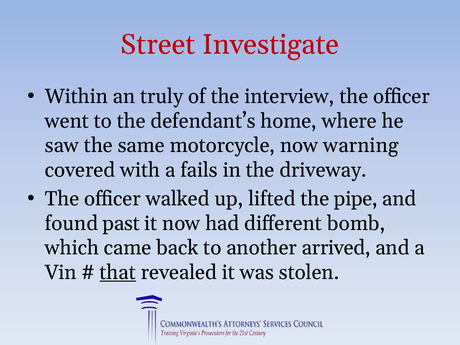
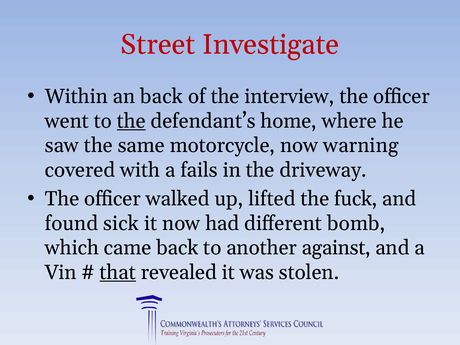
an truly: truly -> back (162, 96)
the underline: none -> present (131, 121)
pipe: pipe -> fuck (356, 199)
past: past -> sick (121, 223)
arrived: arrived -> against (336, 248)
